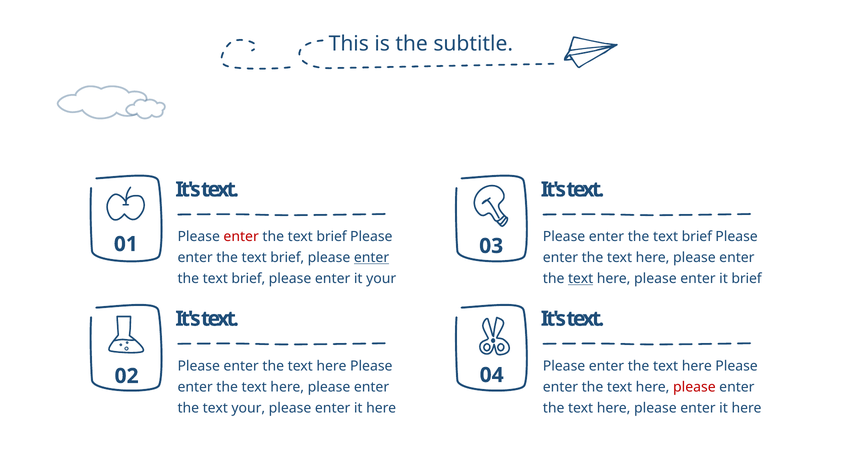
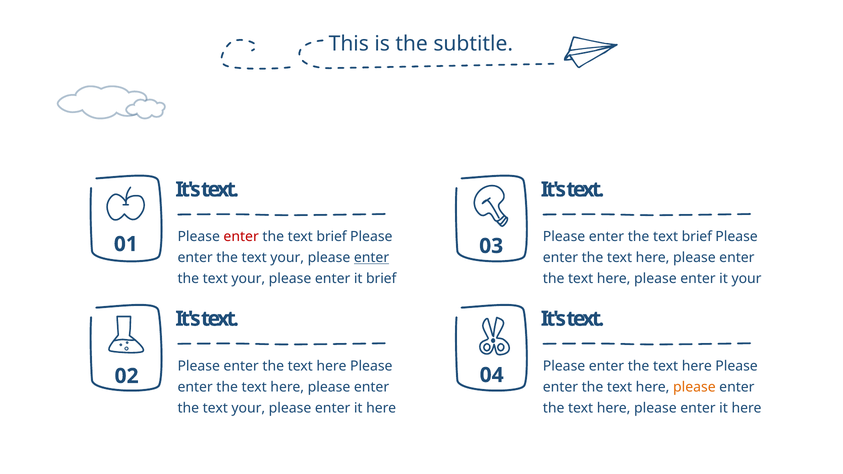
brief: brief -> your (287, 258)
brief: brief -> your (248, 279)
it your: your -> brief (381, 279)
text underline: present -> none (581, 279)
it brief: brief -> your (747, 279)
please colour: red -> orange (694, 387)
